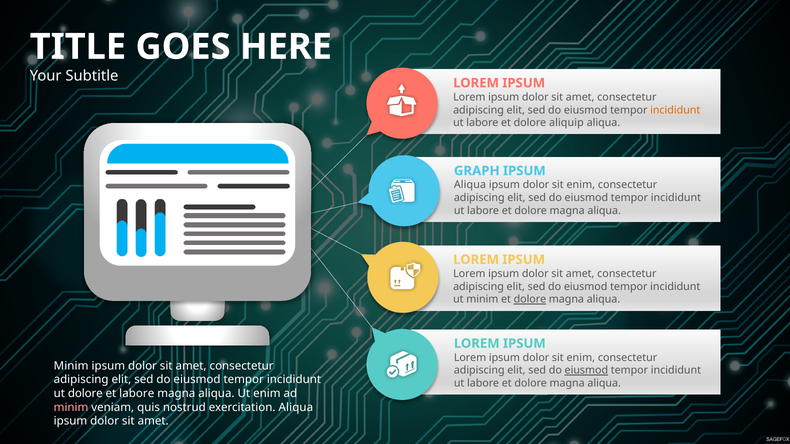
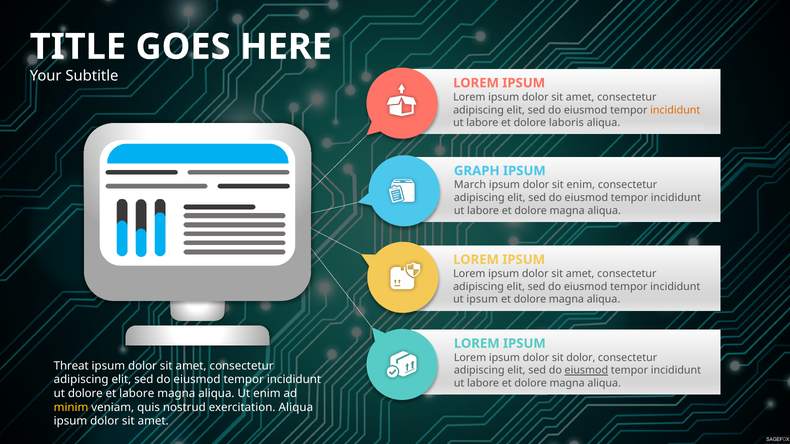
aliquip: aliquip -> laboris (566, 123)
Aliqua: Aliqua -> March (470, 185)
ut minim: minim -> ipsum (482, 300)
dolore underline: present -> none (530, 300)
enim: enim -> dolor (581, 358)
Minim: Minim -> Threat (71, 366)
minim colour: pink -> yellow (71, 408)
